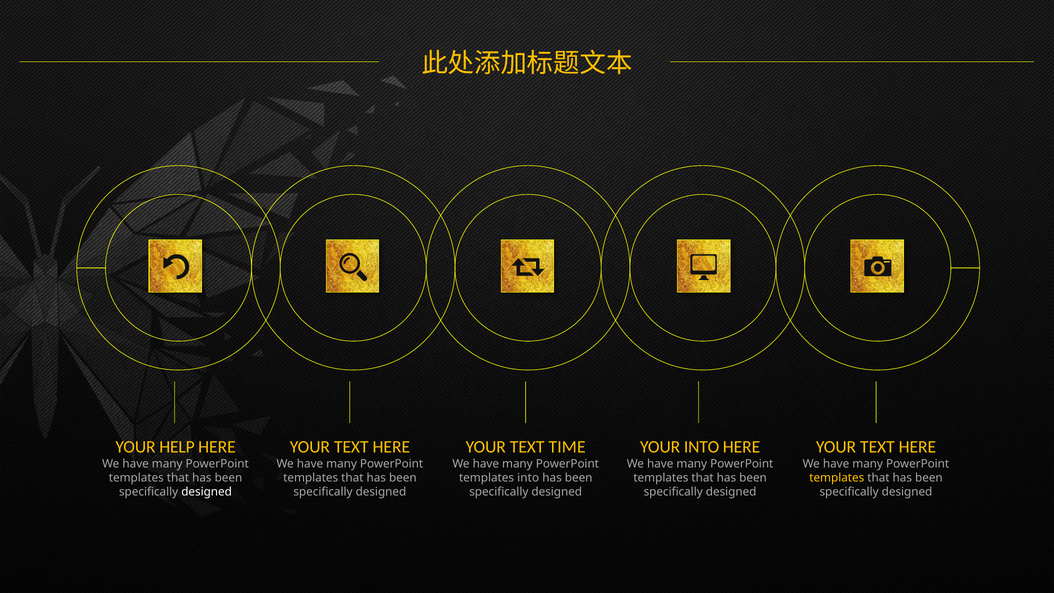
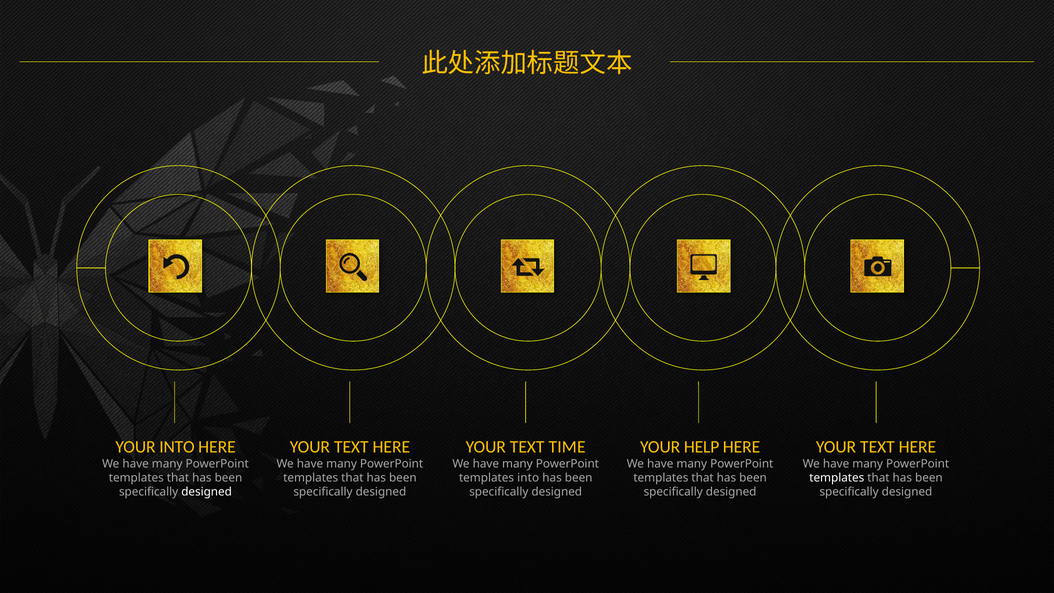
YOUR HELP: HELP -> INTO (177, 447)
YOUR INTO: INTO -> HELP (702, 447)
templates colour: yellow -> white (837, 478)
